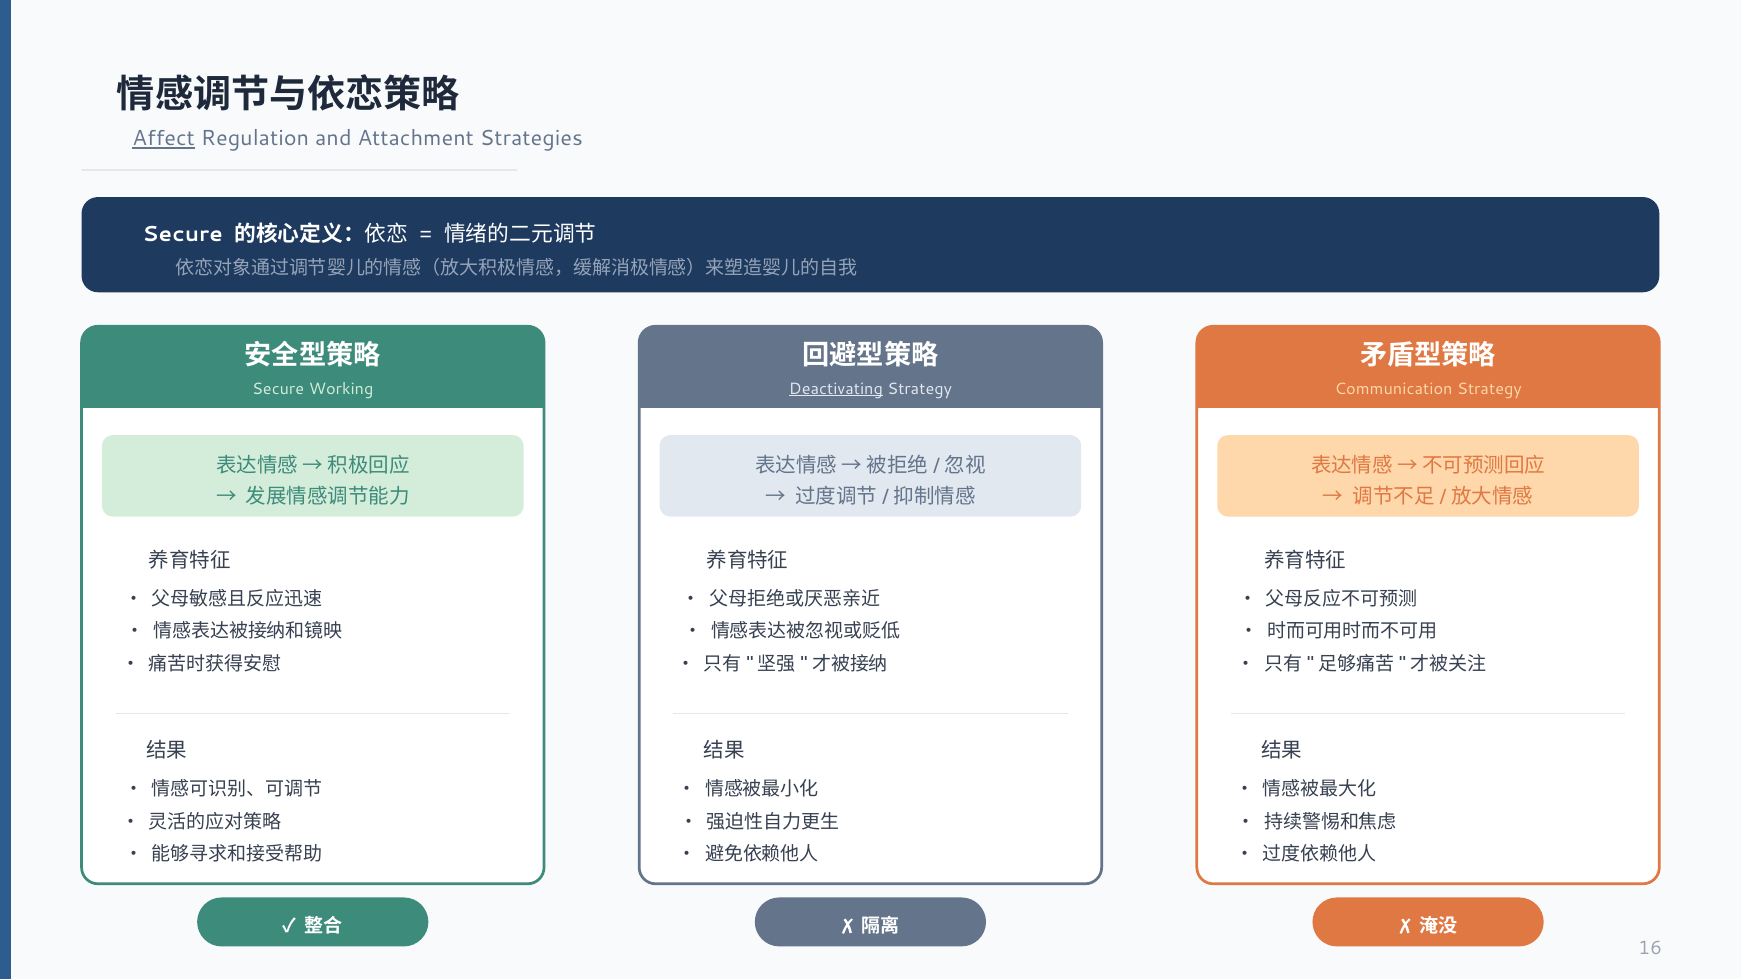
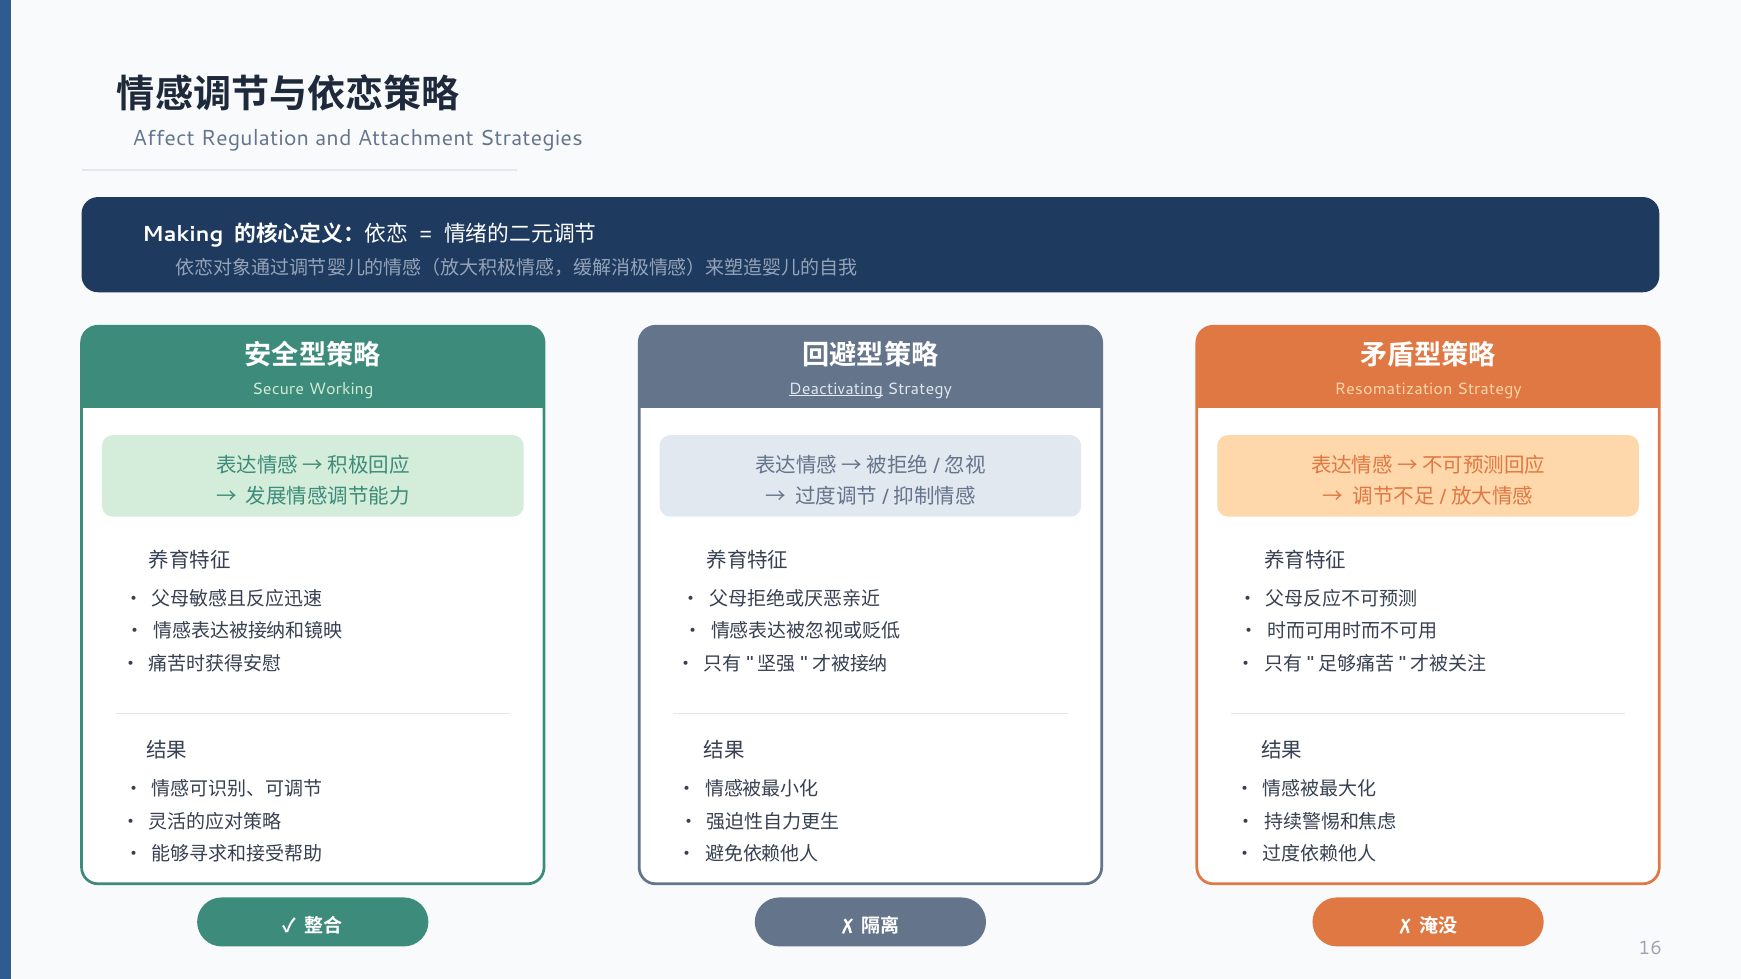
Affect underline: present -> none (164, 139)
Secure: Secure -> Making (183, 234)
Communication: Communication -> Resomatization (1394, 389)
